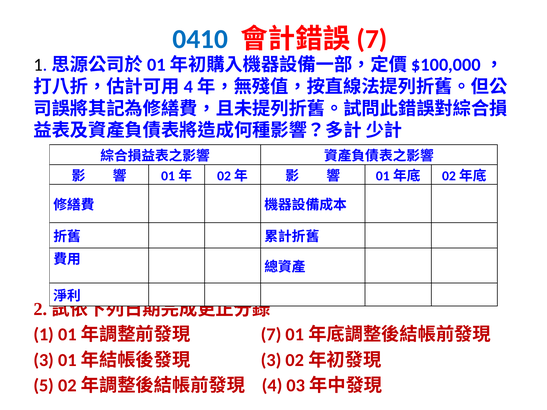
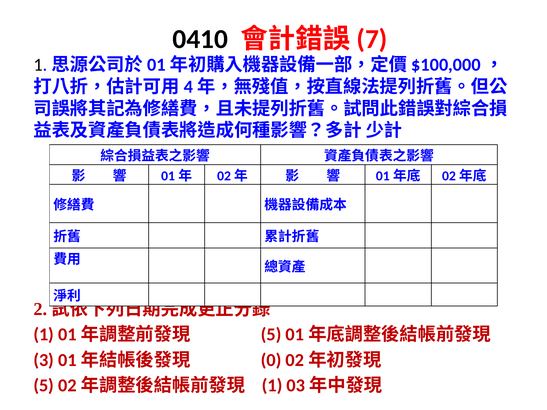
0410 colour: blue -> black (200, 39)
7: 7 -> 5 (271, 335)
3: 3 -> 0 (271, 360)
4: 4 -> 1 (272, 386)
